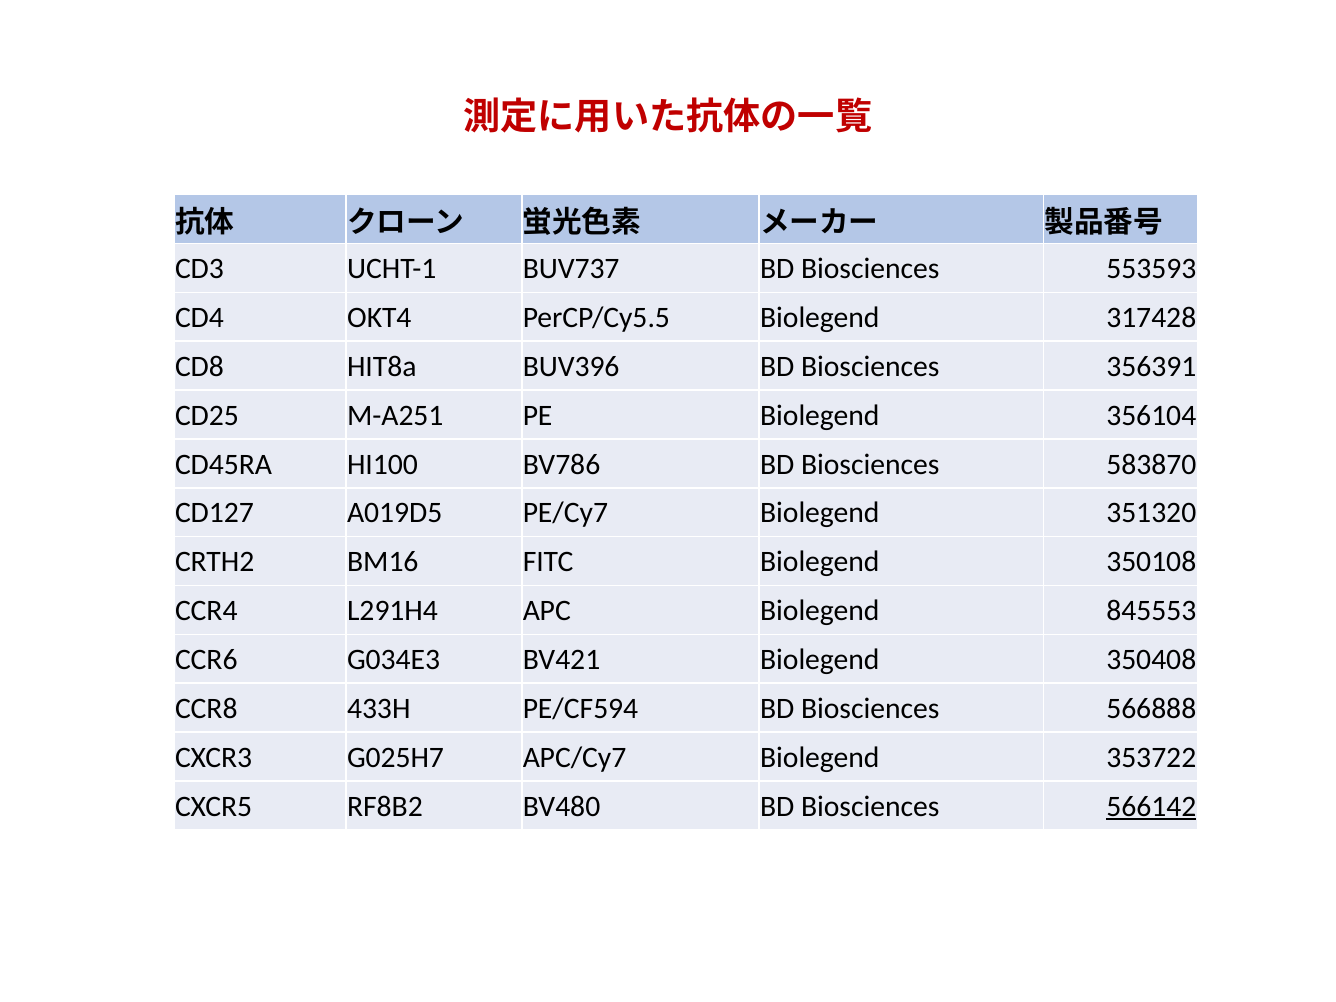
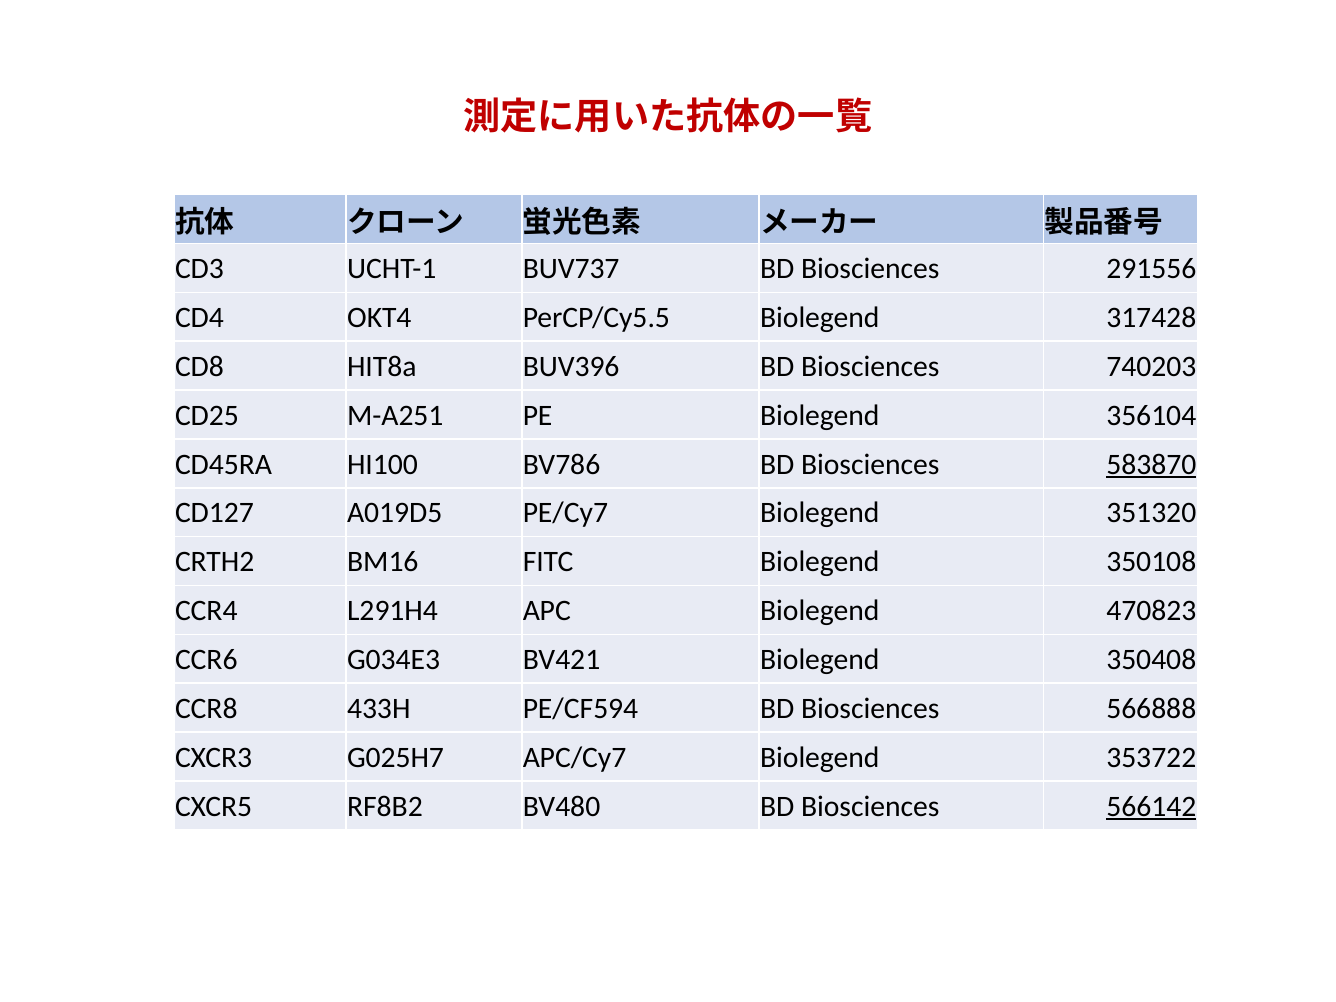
553593: 553593 -> 291556 (1151, 269)
356391: 356391 -> 740203 (1151, 367)
583870 underline: none -> present (1151, 464)
845553: 845553 -> 470823 (1151, 611)
